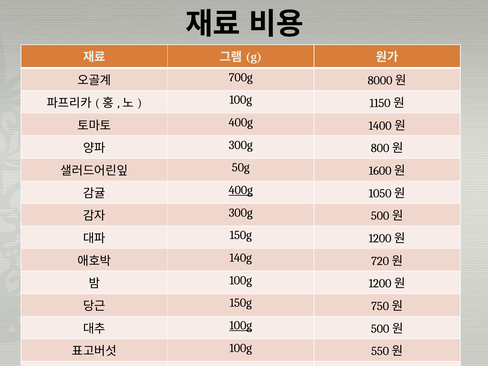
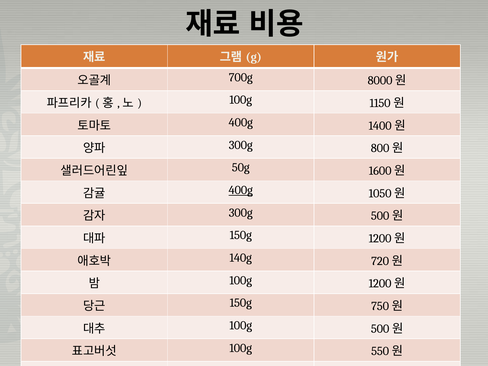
100g underline: present -> none (241, 326)
